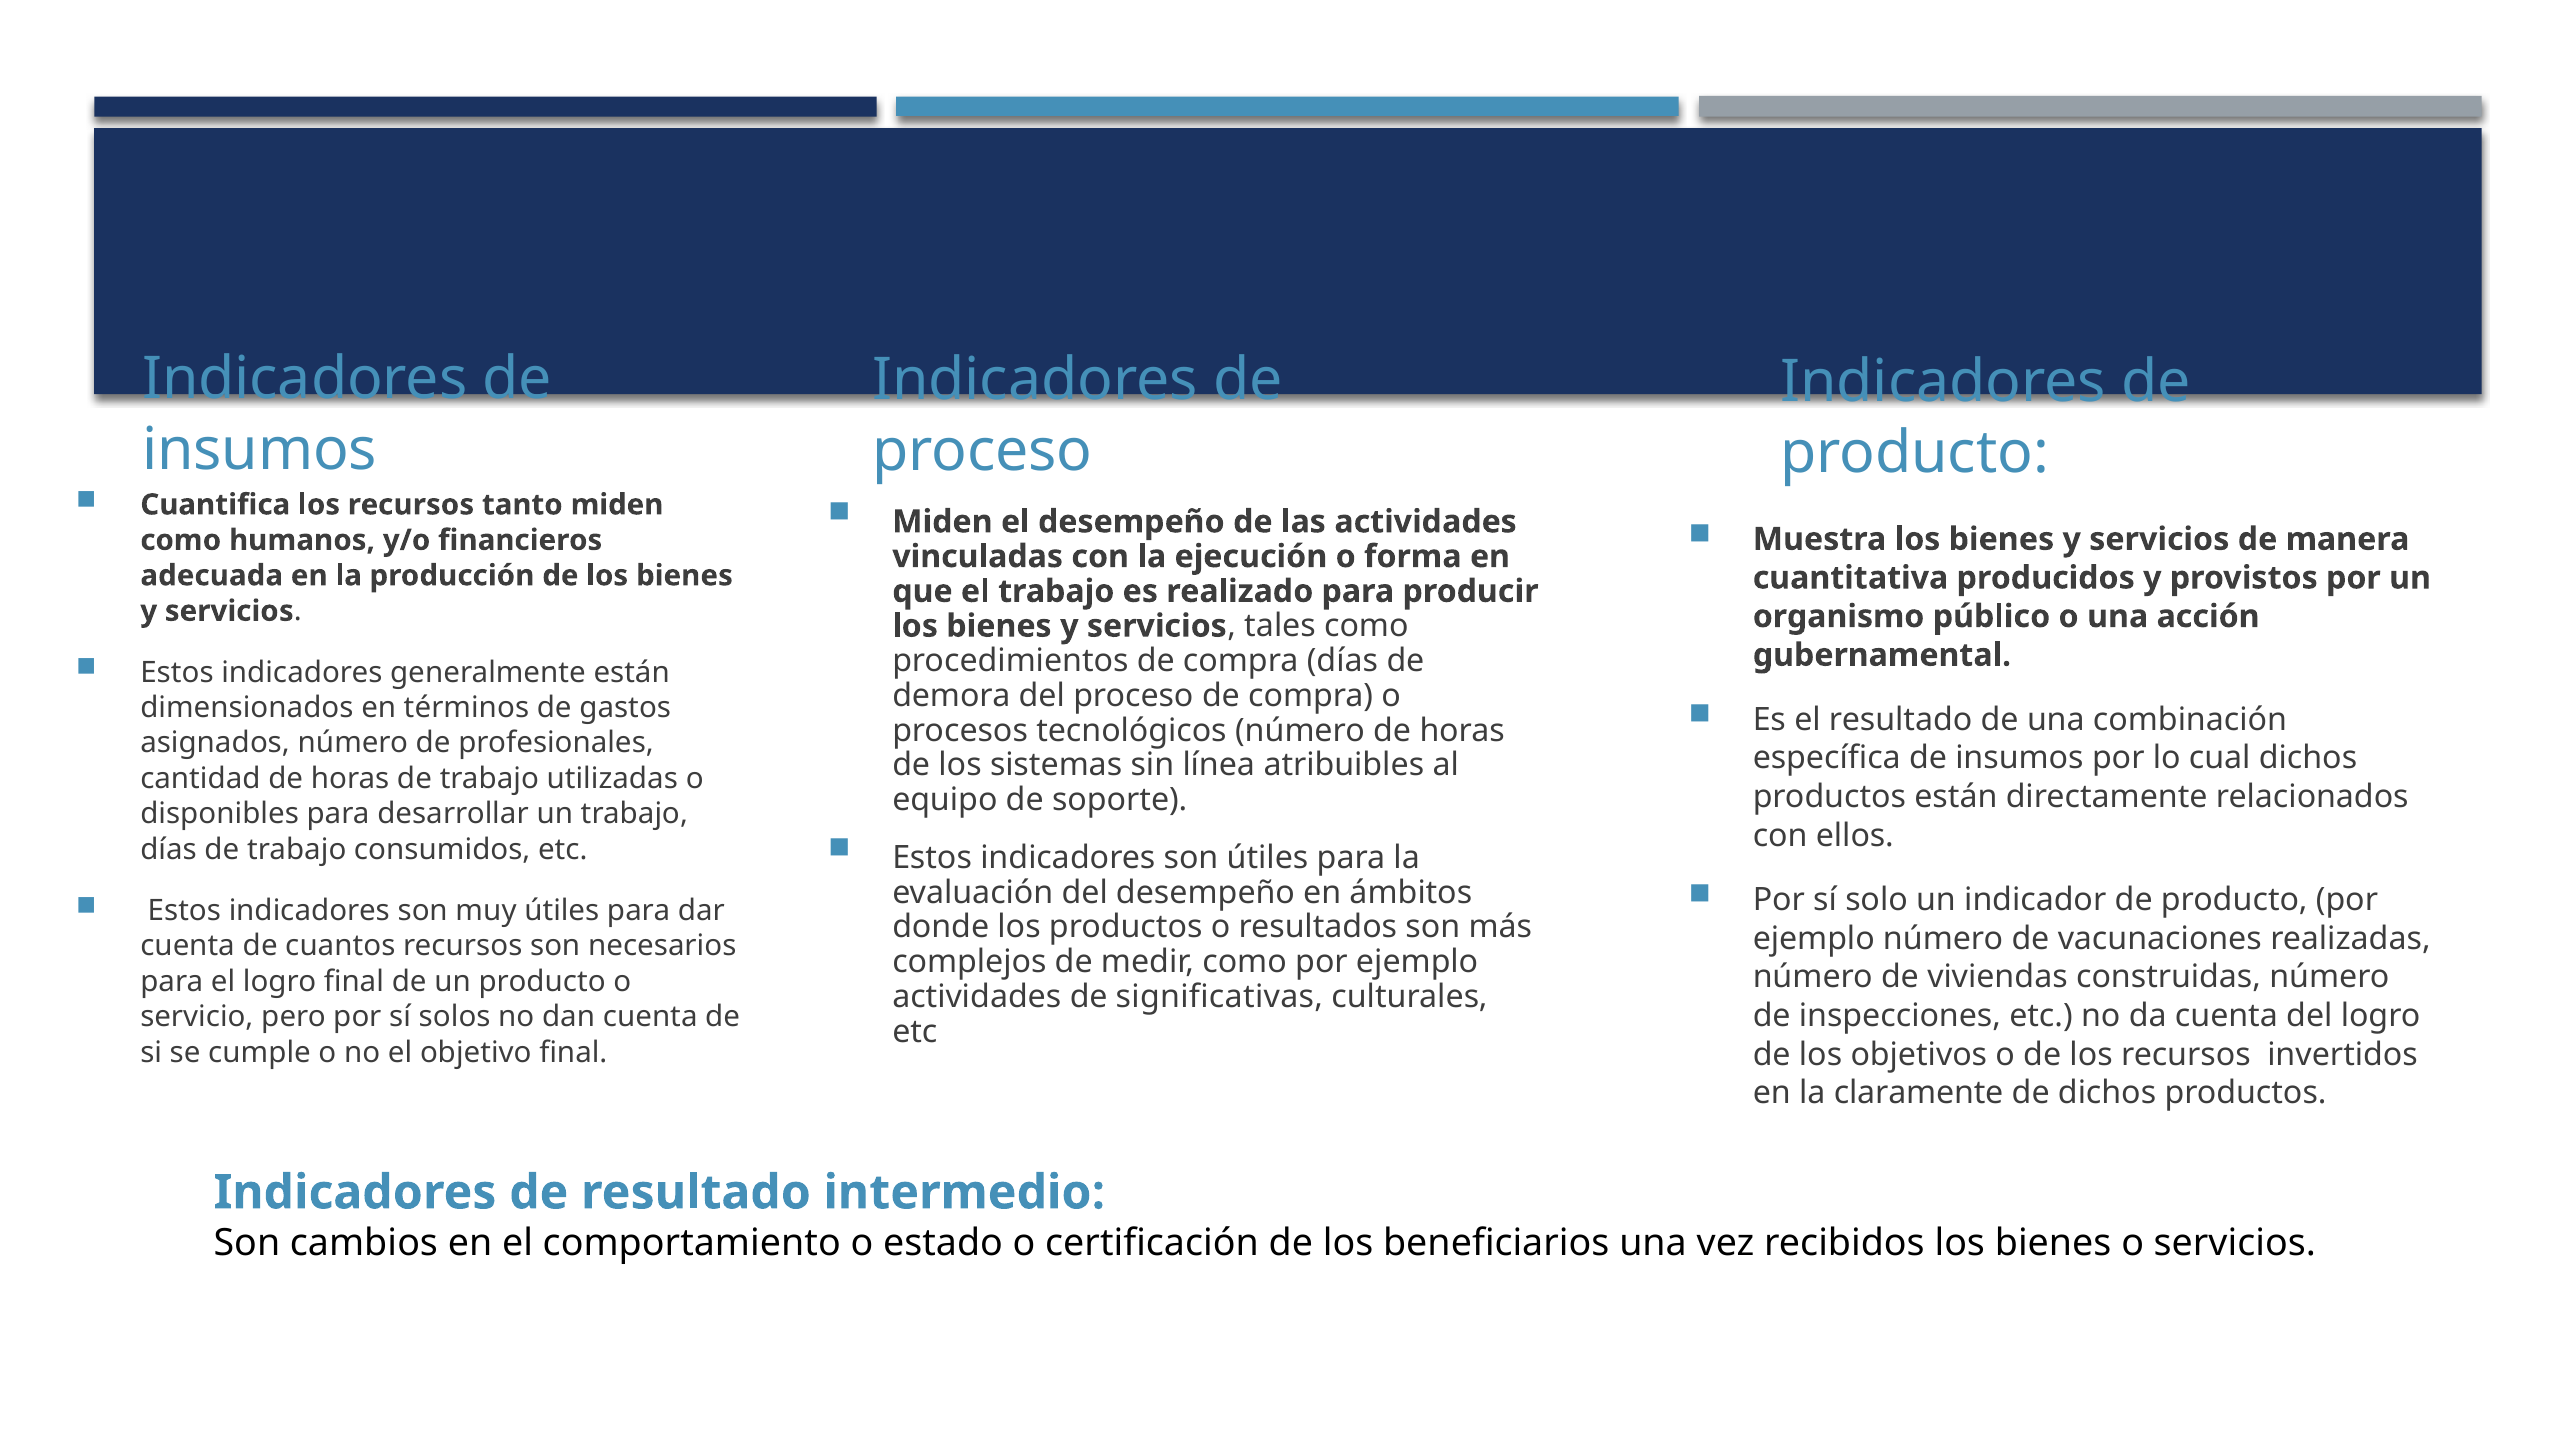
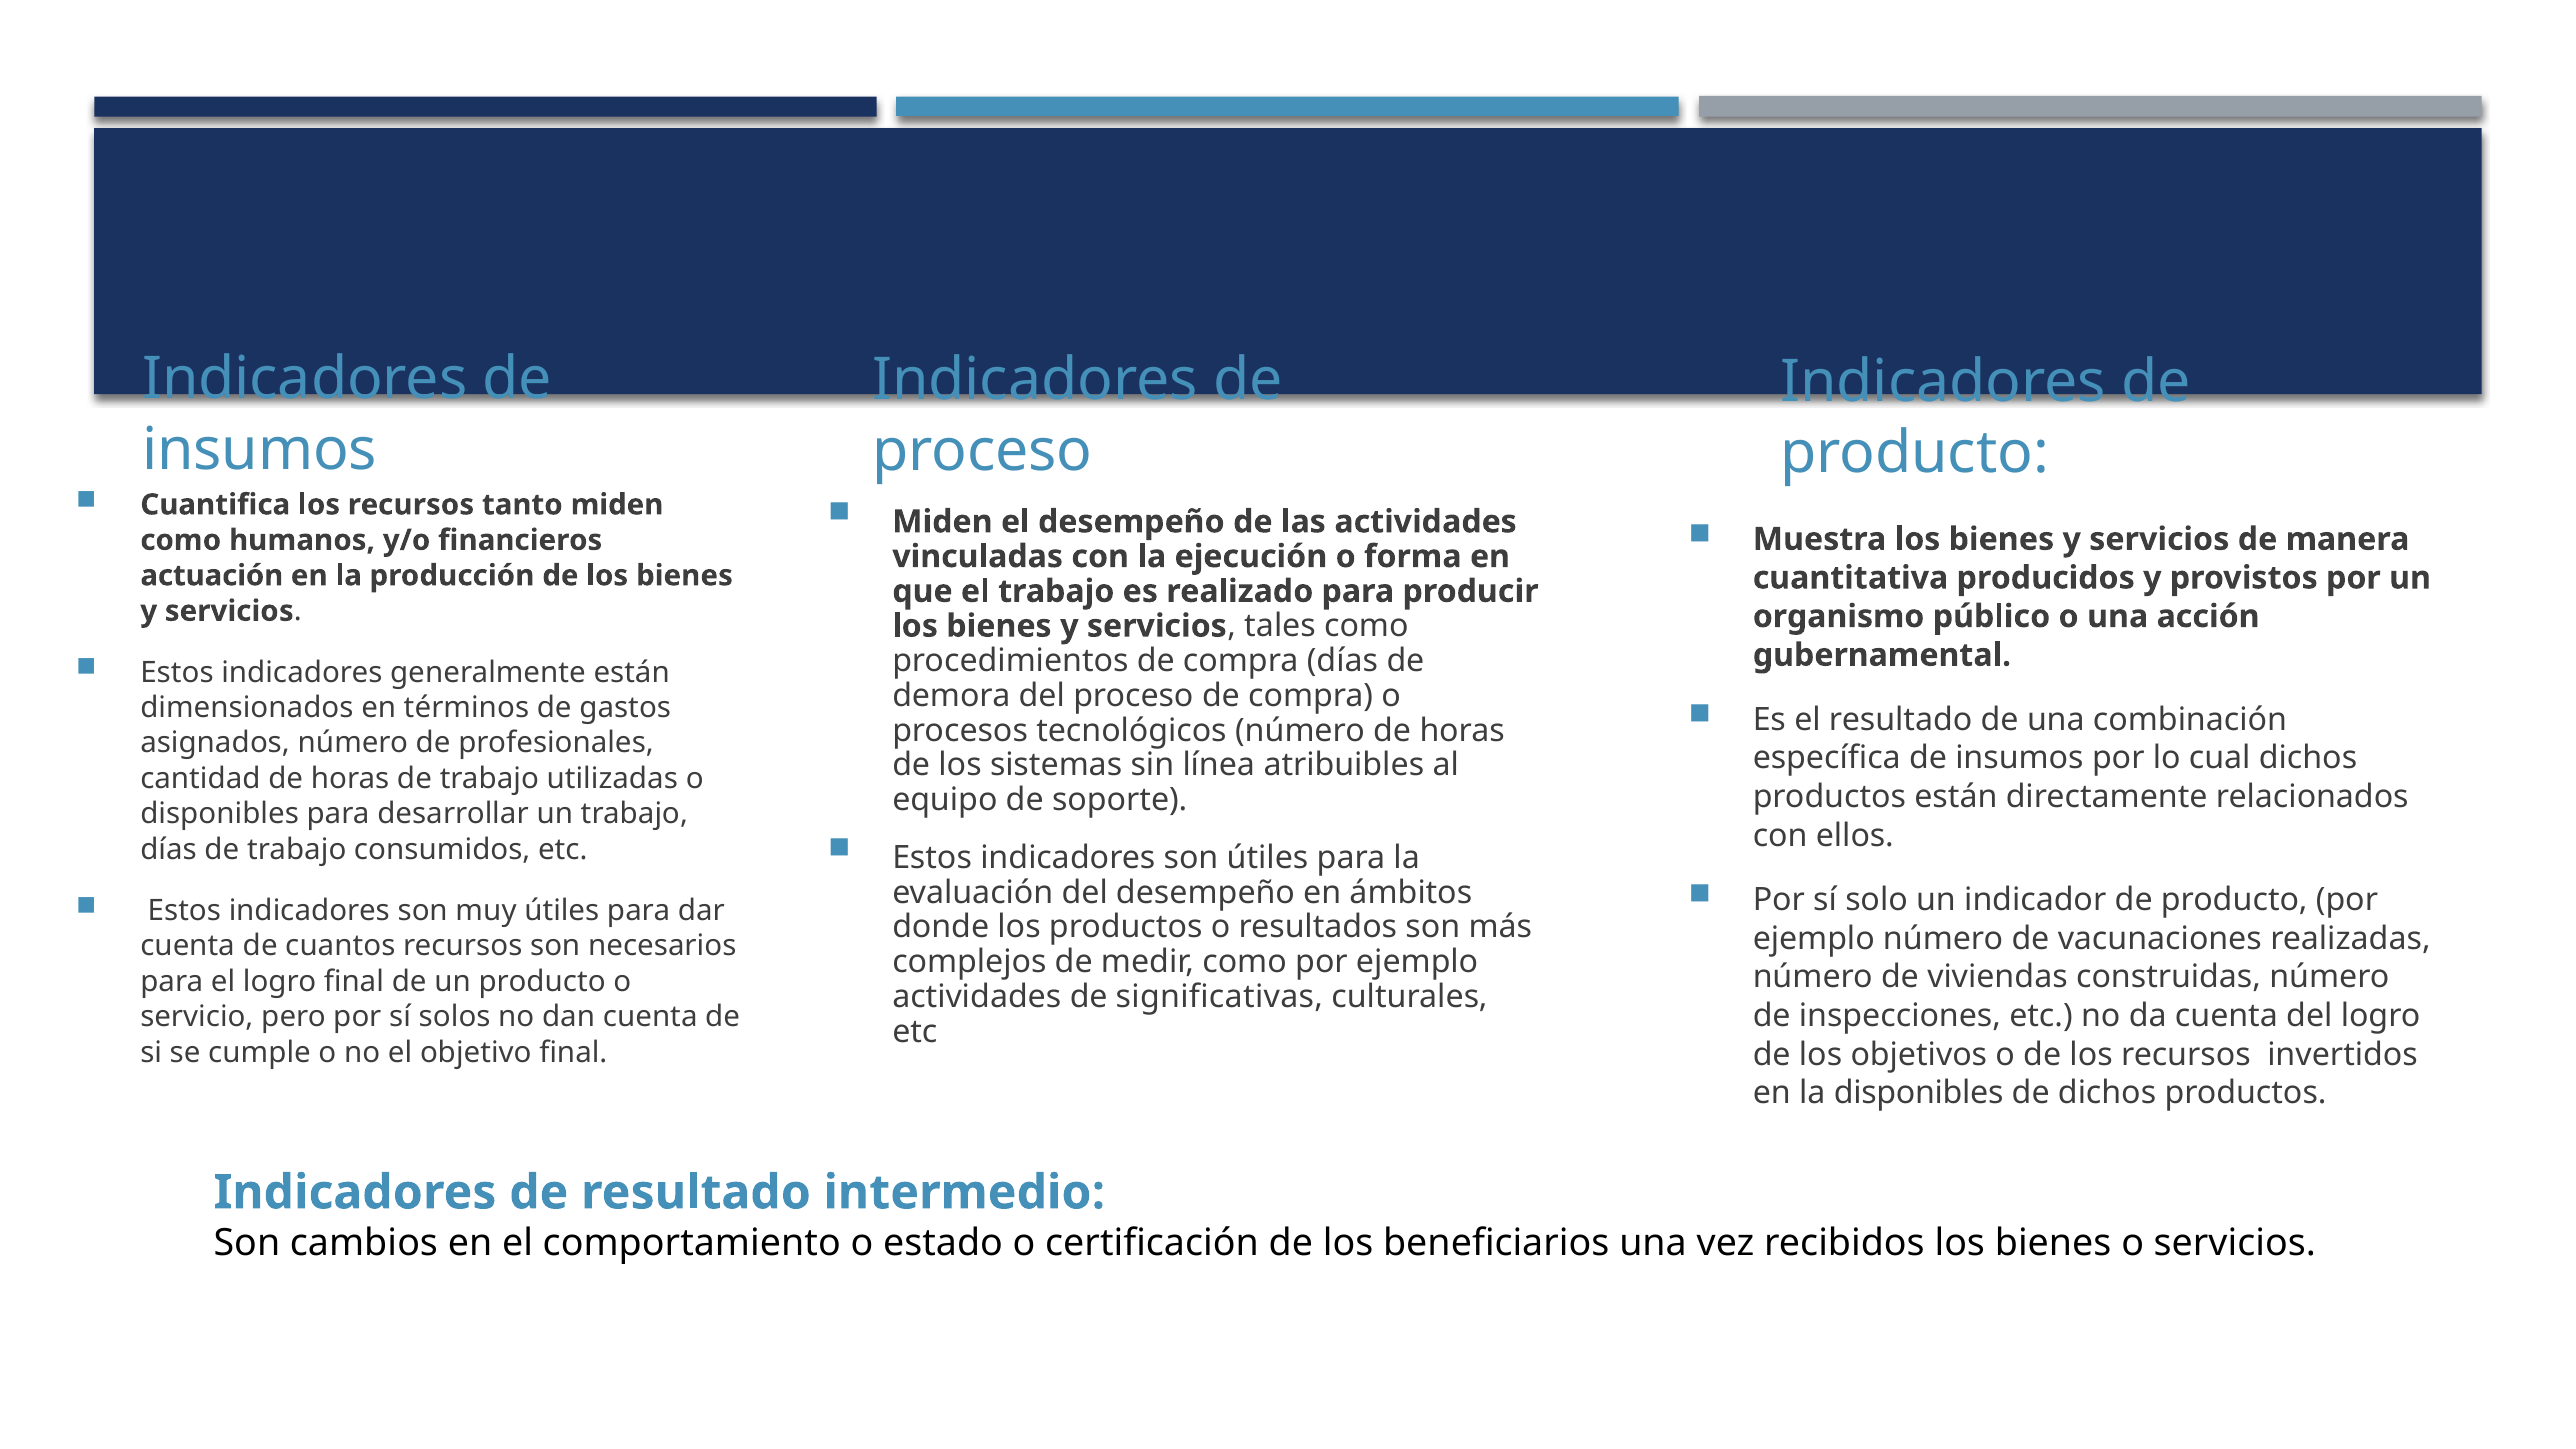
adecuada: adecuada -> actuación (212, 576)
la claramente: claramente -> disponibles (1919, 1093)
